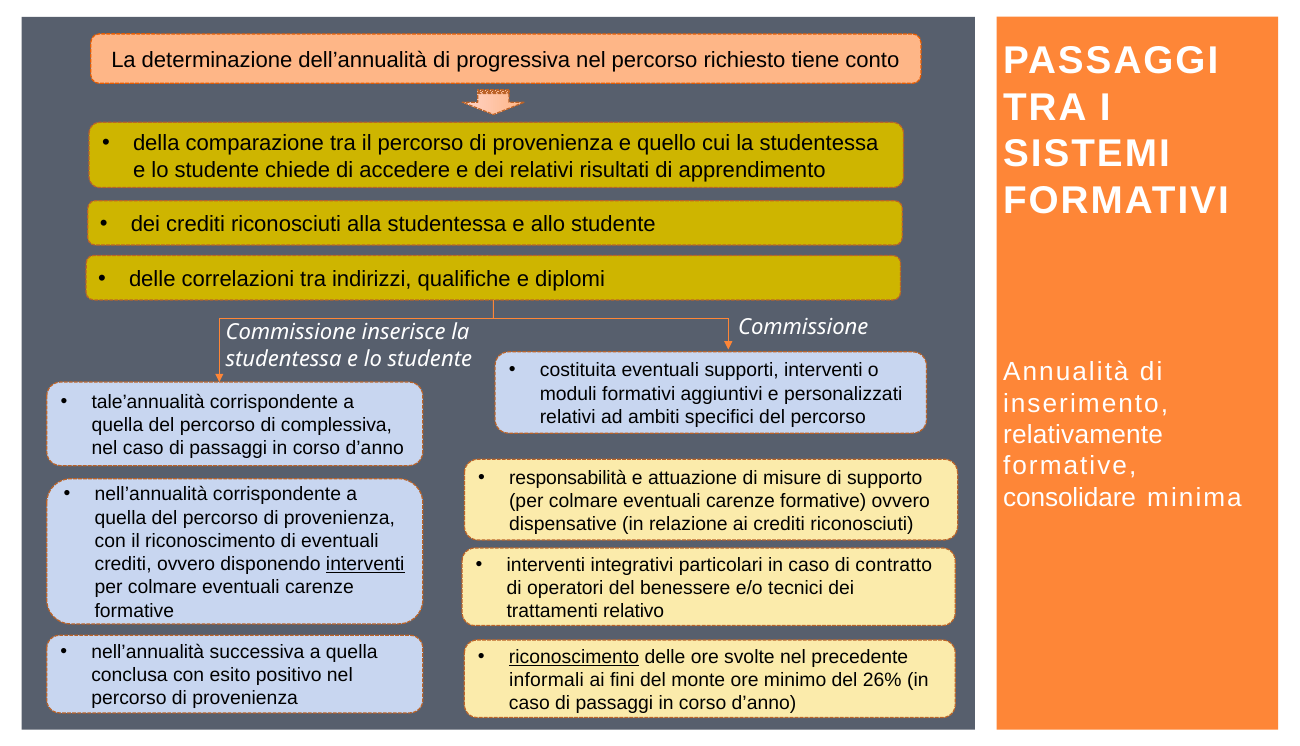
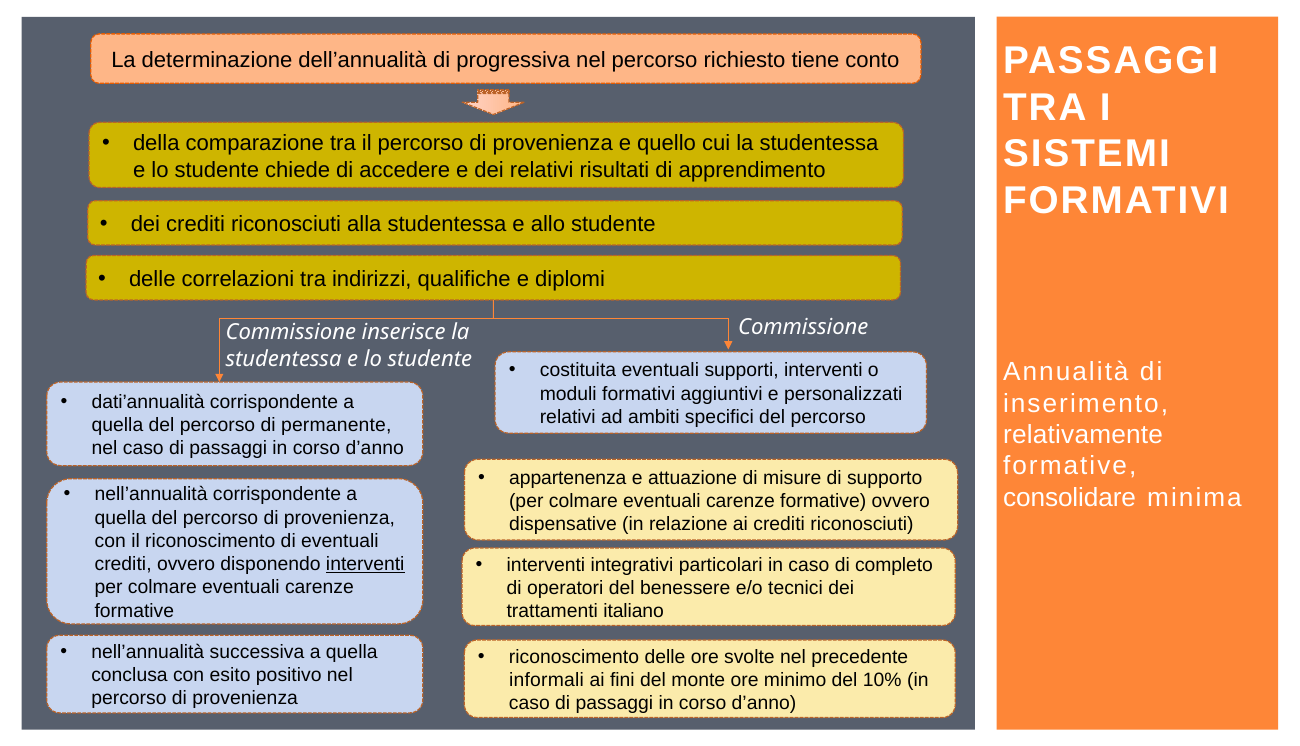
tale’annualità: tale’annualità -> dati’annualità (148, 402)
complessiva: complessiva -> permanente (336, 425)
responsabilità: responsabilità -> appartenenza (568, 478)
contratto: contratto -> completo (894, 565)
relativo: relativo -> italiano (634, 611)
riconoscimento underline: present -> none (574, 657)
26%: 26% -> 10% (882, 680)
